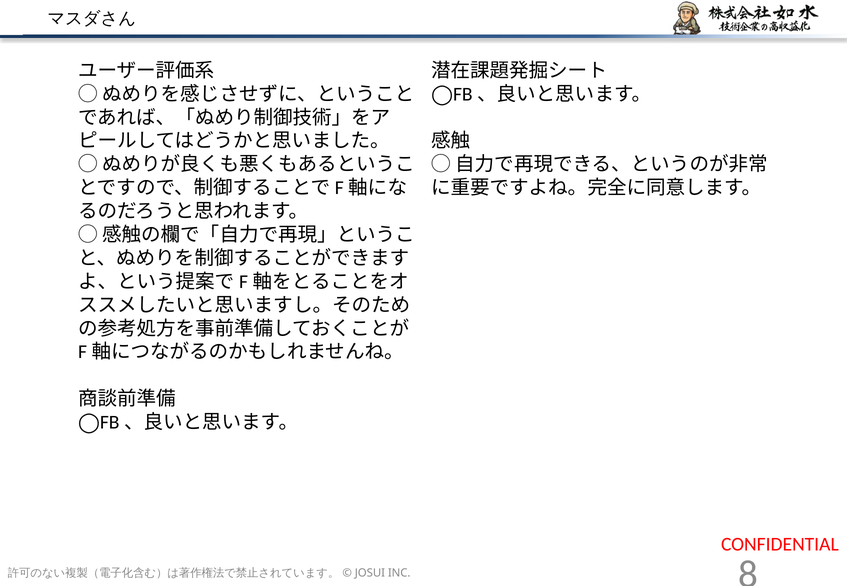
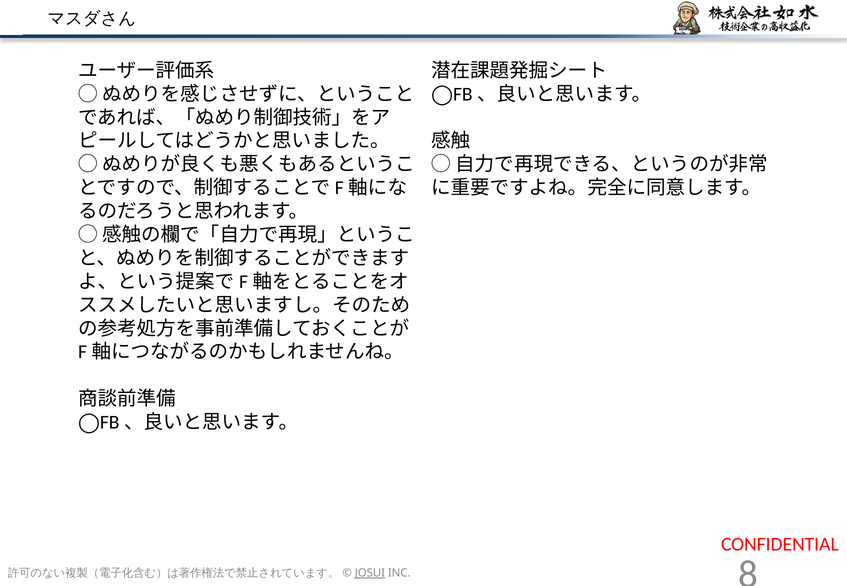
JOSUI underline: none -> present (370, 573)
